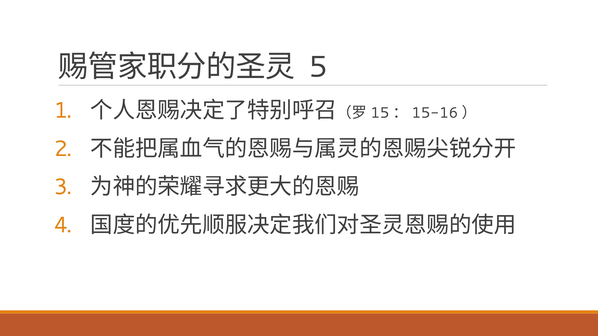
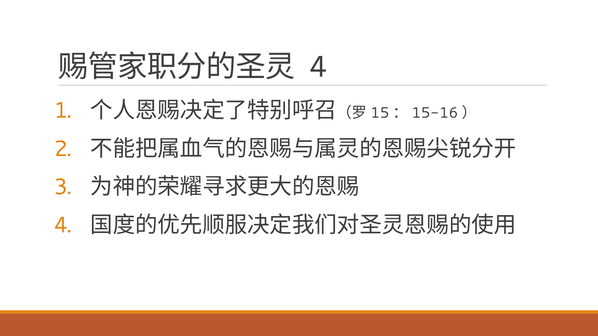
5: 5 -> 4 (318, 67)
